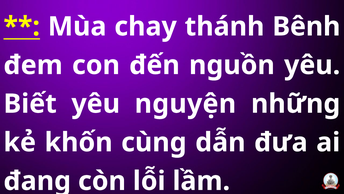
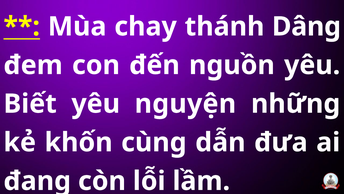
Bênh: Bênh -> Dâng (306, 27)
